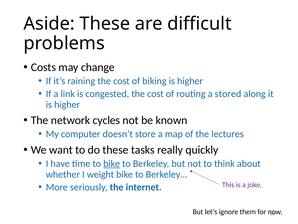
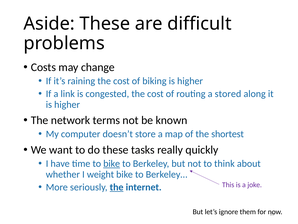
cycles: cycles -> terms (106, 120)
lectures: lectures -> shortest (228, 134)
the underline: none -> present (117, 187)
